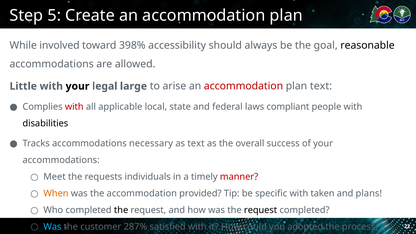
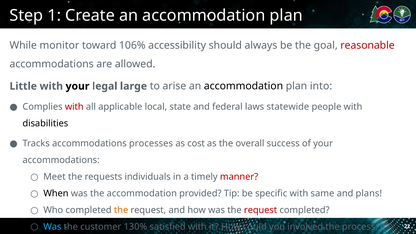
5: 5 -> 1 (54, 15)
involved: involved -> monitor (59, 45)
398%: 398% -> 106% (132, 45)
reasonable colour: black -> red (368, 45)
accommodation colour: red -> black (244, 86)
plan text: text -> into (321, 86)
compliant: compliant -> statewide (288, 107)
necessary: necessary -> processes (151, 144)
as text: text -> cost (196, 144)
When colour: orange -> black (56, 193)
taken: taken -> same (322, 193)
the colour: black -> orange (121, 210)
request colour: black -> red (261, 210)
287%: 287% -> 130% (135, 227)
adopted: adopted -> involved (305, 227)
